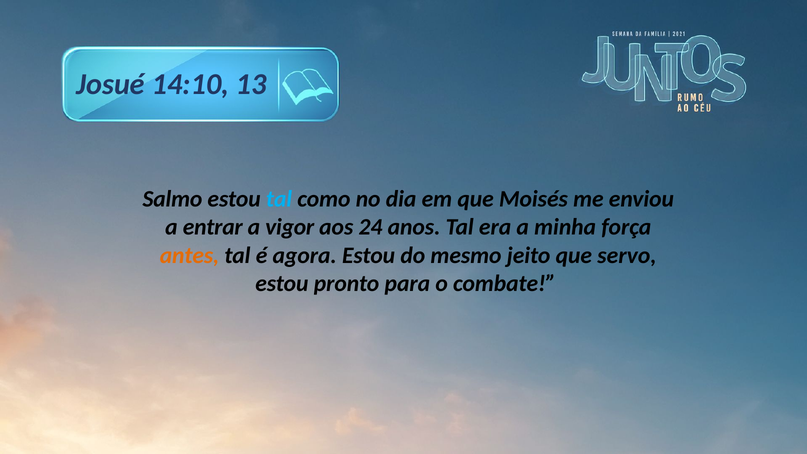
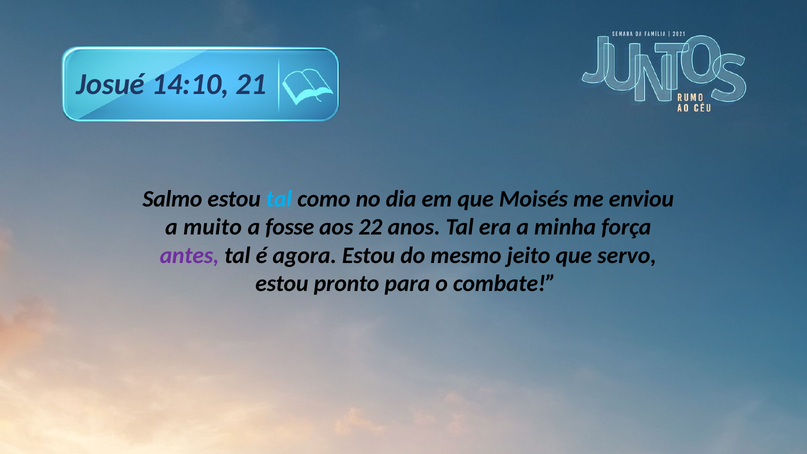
13: 13 -> 21 (251, 84)
entrar: entrar -> muito (213, 227)
vigor: vigor -> fosse (290, 227)
24: 24 -> 22 (370, 227)
antes colour: orange -> purple (189, 255)
